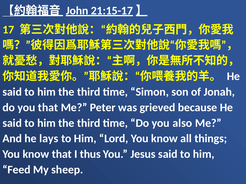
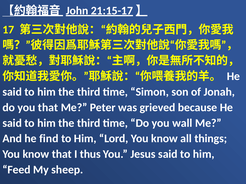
also: also -> wall (182, 123)
lays: lays -> find (49, 139)
